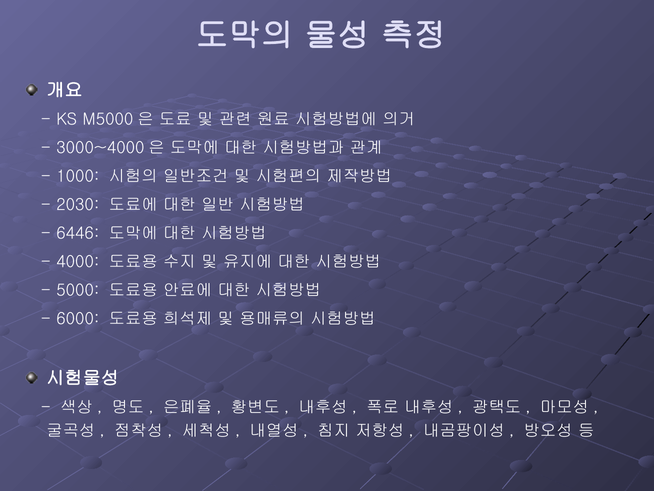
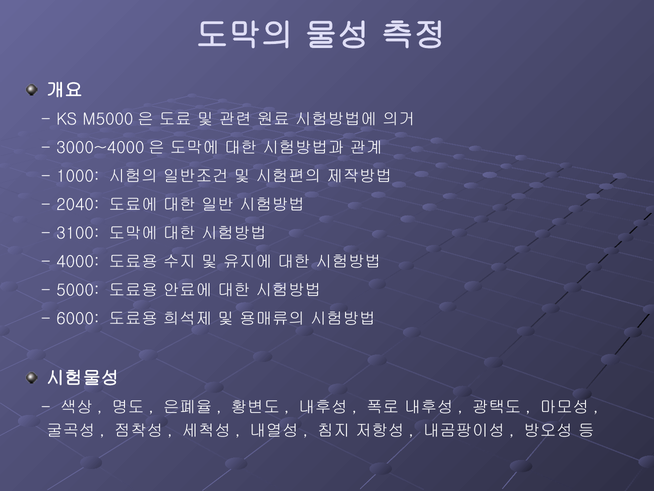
2030: 2030 -> 2040 (78, 205)
6446: 6446 -> 3100 (78, 233)
